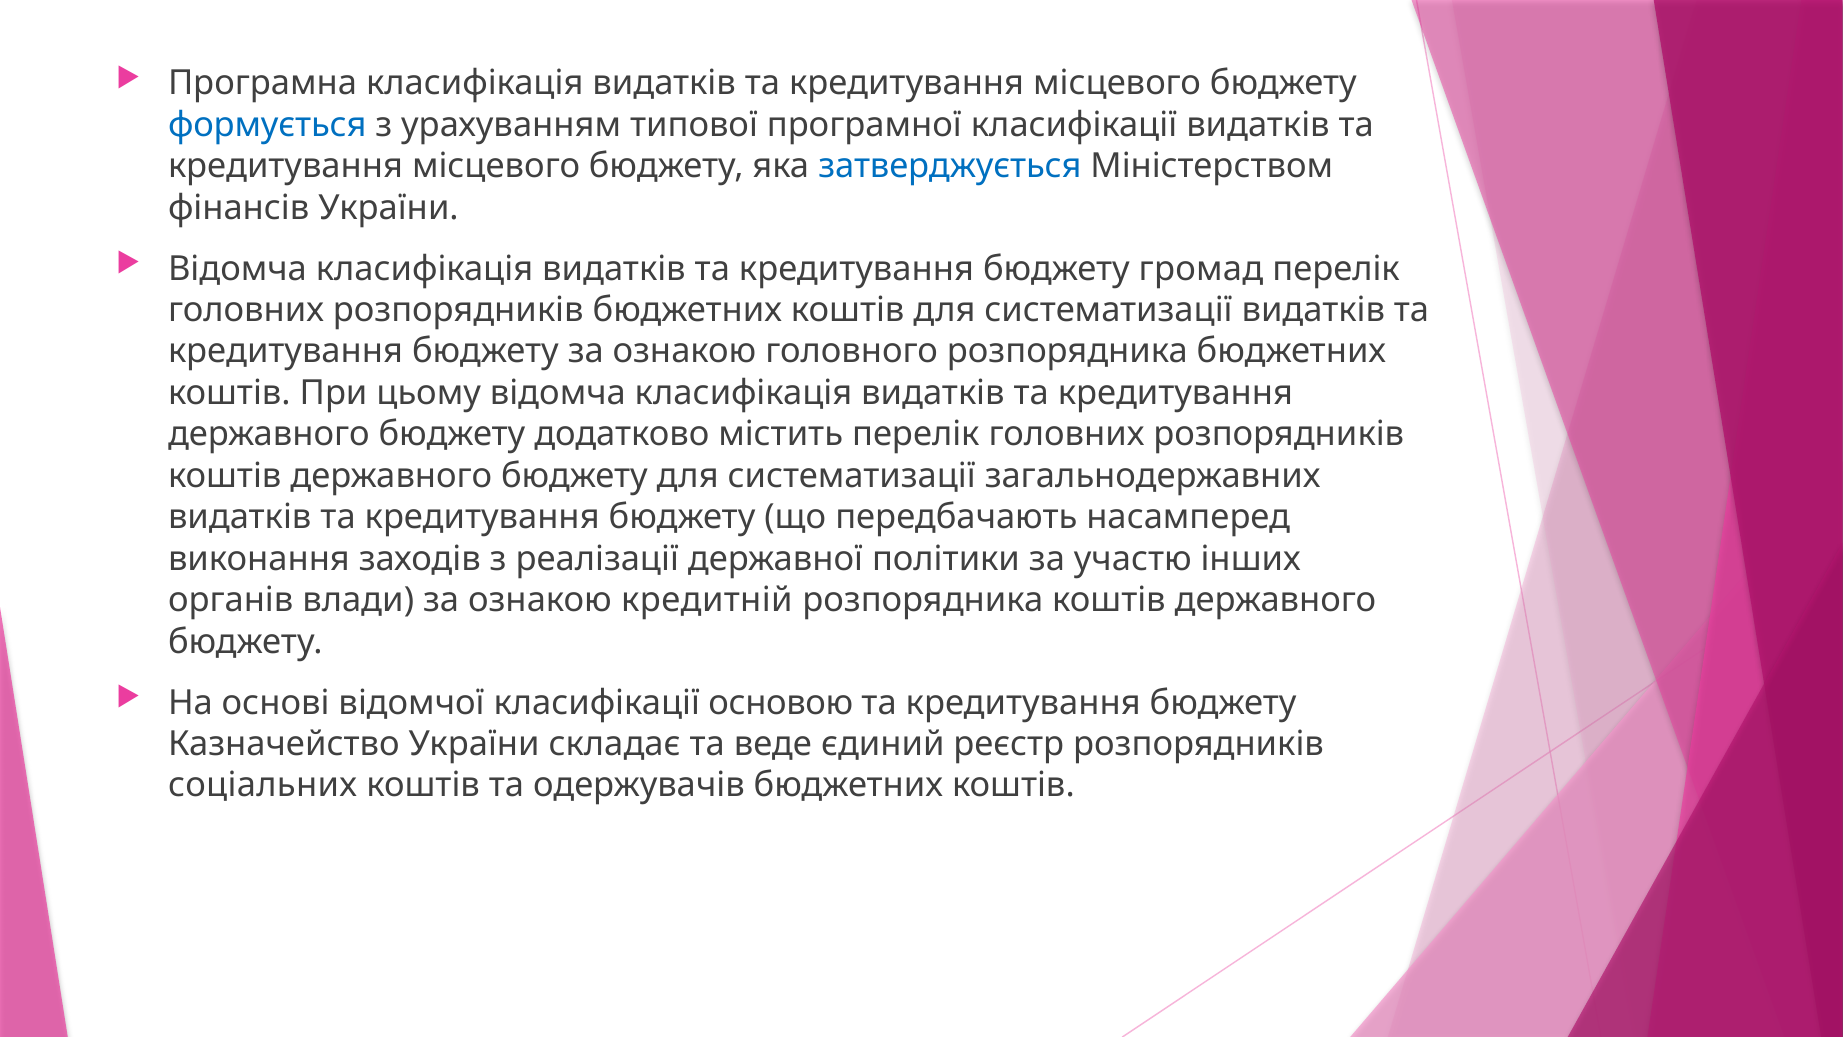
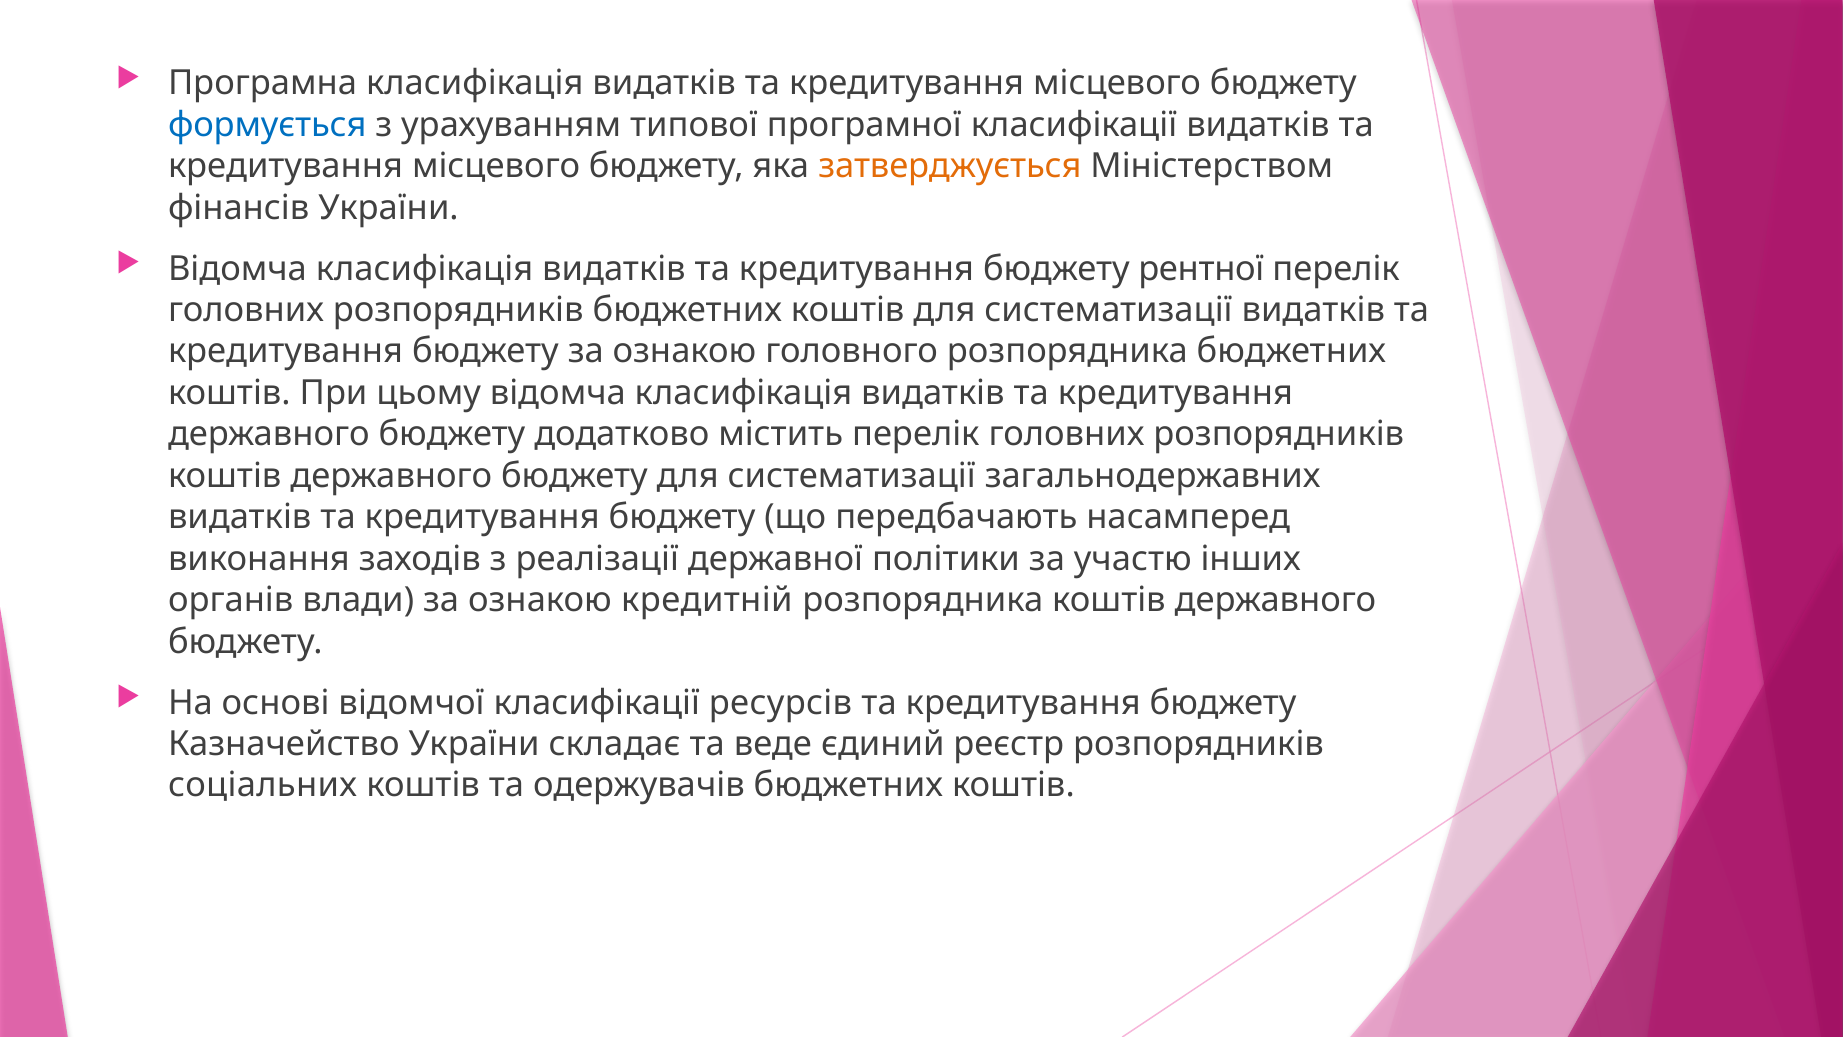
затверджується colour: blue -> orange (950, 166)
громад: громад -> рентної (1201, 269)
основою: основою -> ресурсів (781, 702)
